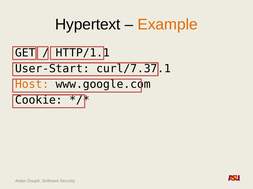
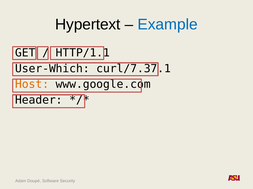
Example colour: orange -> blue (168, 24)
User-Start: User-Start -> User-Which (52, 69)
Cookie: Cookie -> Header (39, 100)
